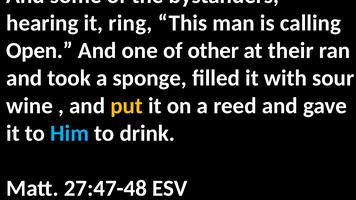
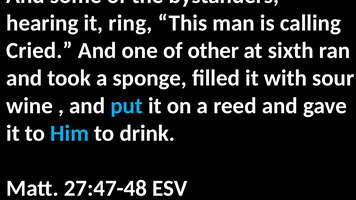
Open: Open -> Cried (39, 51)
their: their -> sixth (291, 51)
put colour: yellow -> light blue (127, 106)
